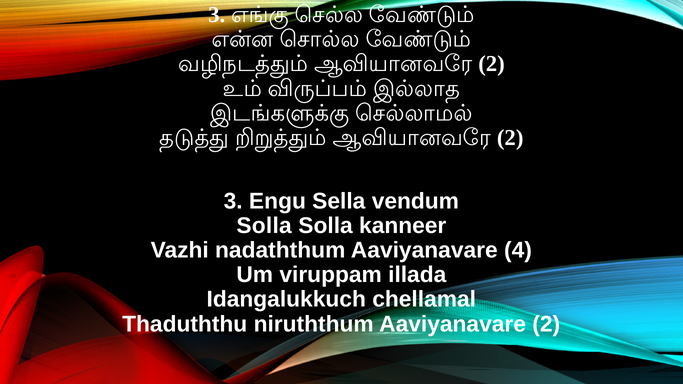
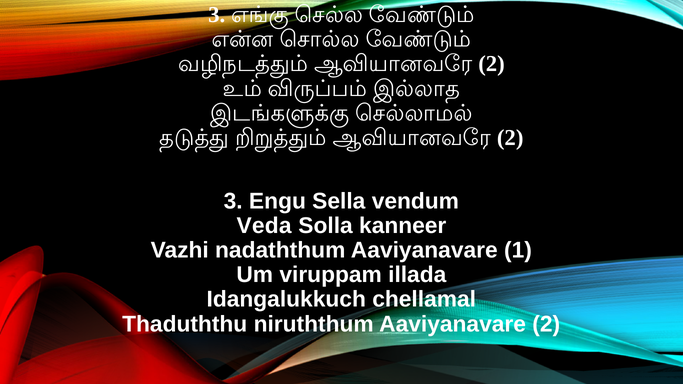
Solla: Solla -> Veda (264, 226)
4: 4 -> 1 (518, 250)
